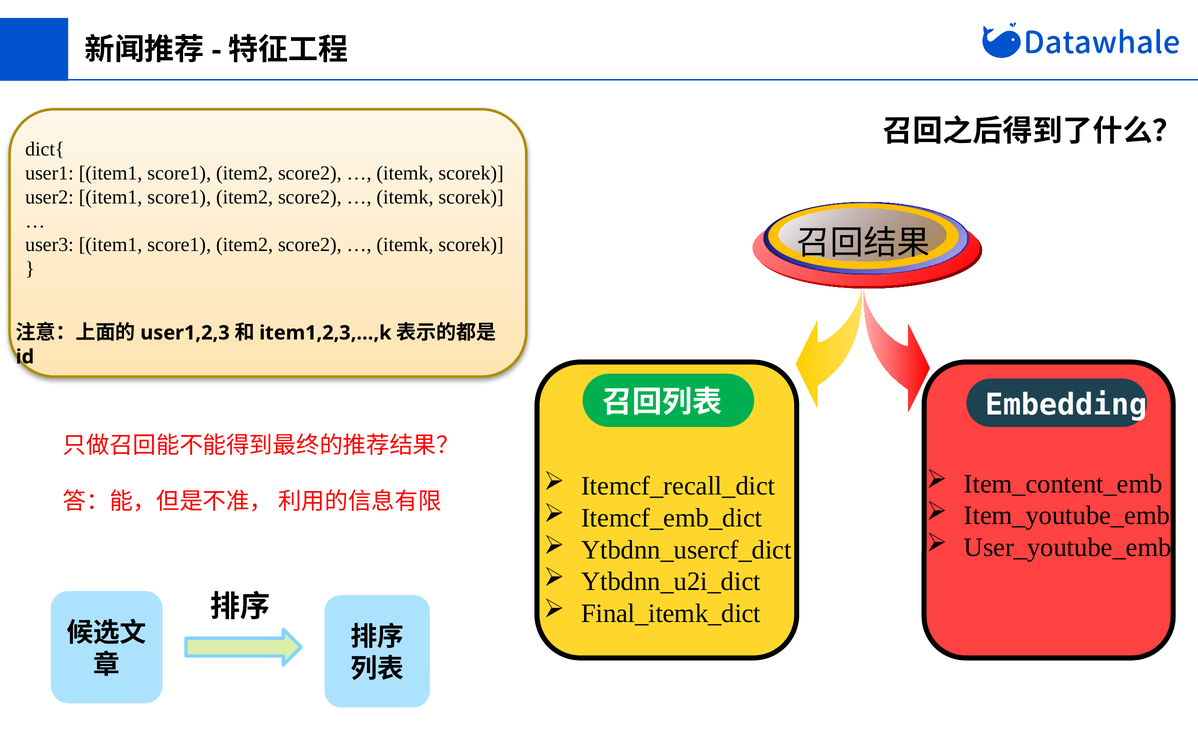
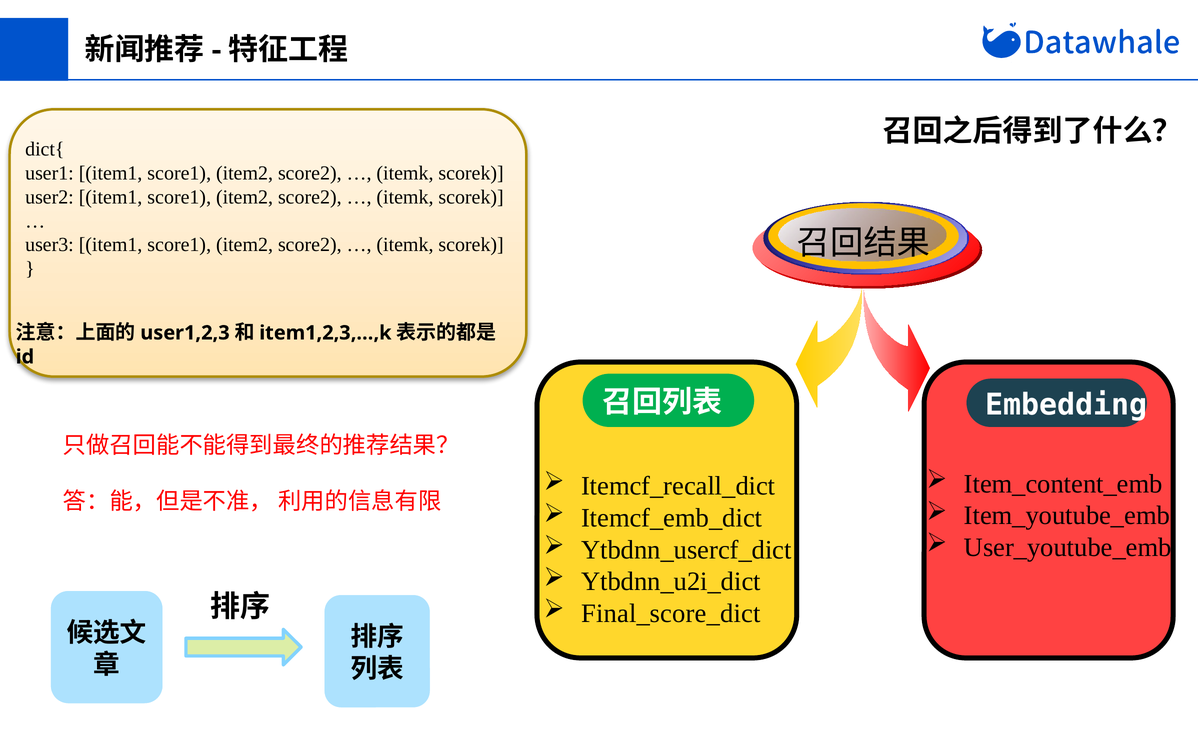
Final_itemk_dict: Final_itemk_dict -> Final_score_dict (671, 614)
